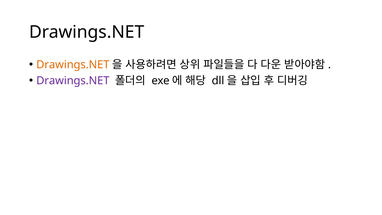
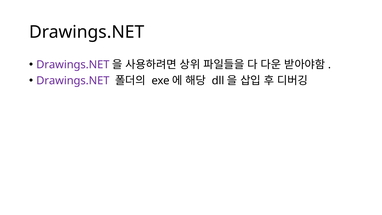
Drawings.NET colour: orange -> purple (73, 65)
